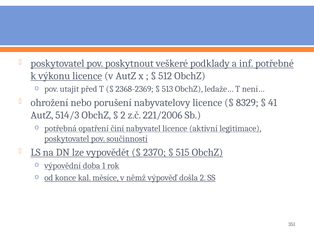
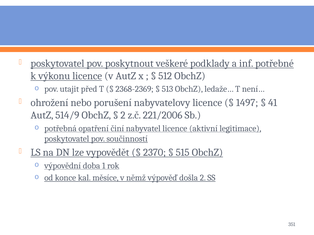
8329: 8329 -> 1497 (247, 103)
514/3: 514/3 -> 514/9 (67, 116)
